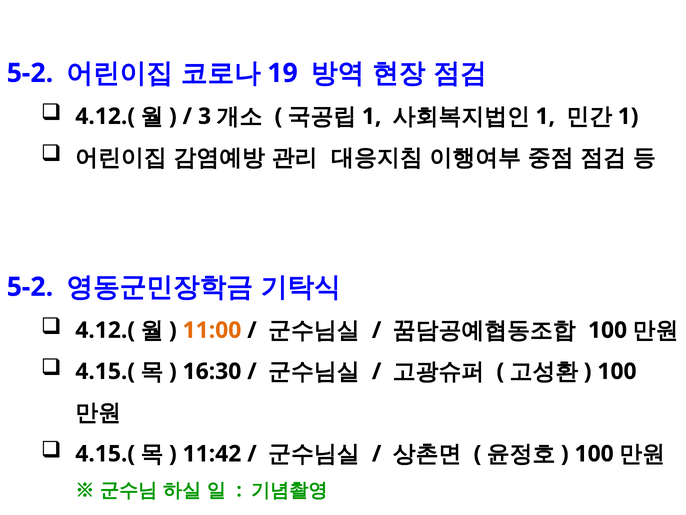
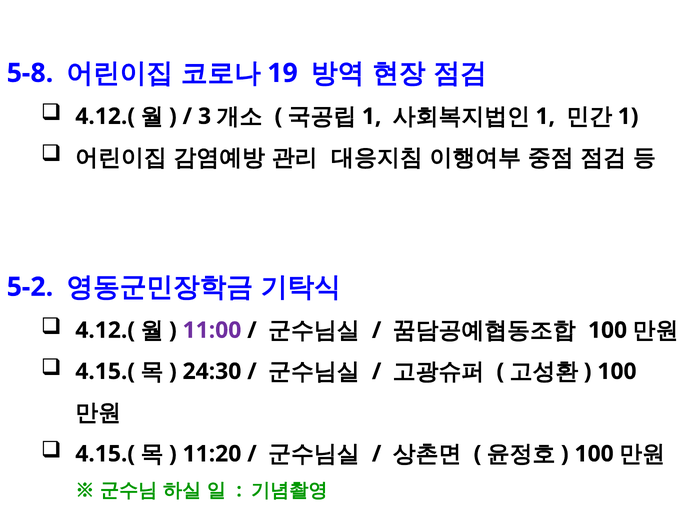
5-2: 5-2 -> 5-8 (30, 73)
11:00 colour: orange -> purple (212, 330)
16:30: 16:30 -> 24:30 (212, 371)
11:42: 11:42 -> 11:20 (212, 453)
